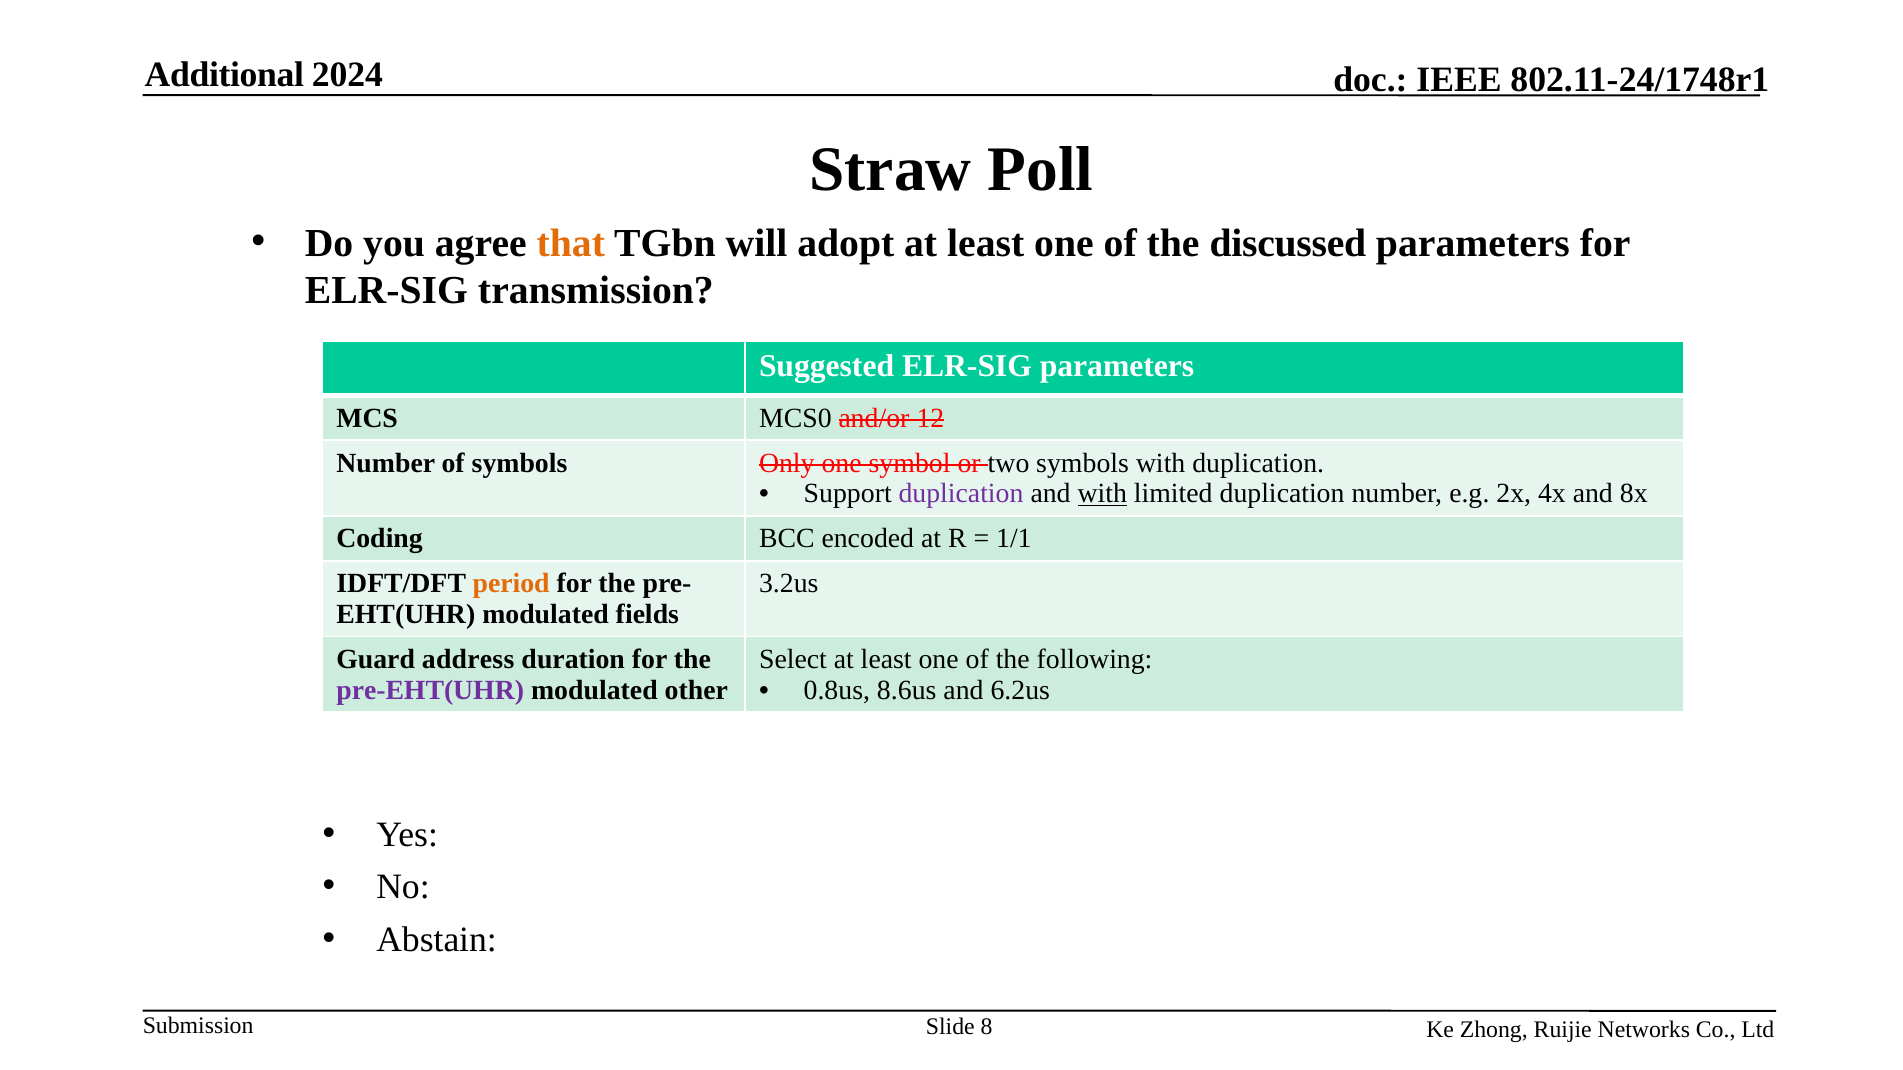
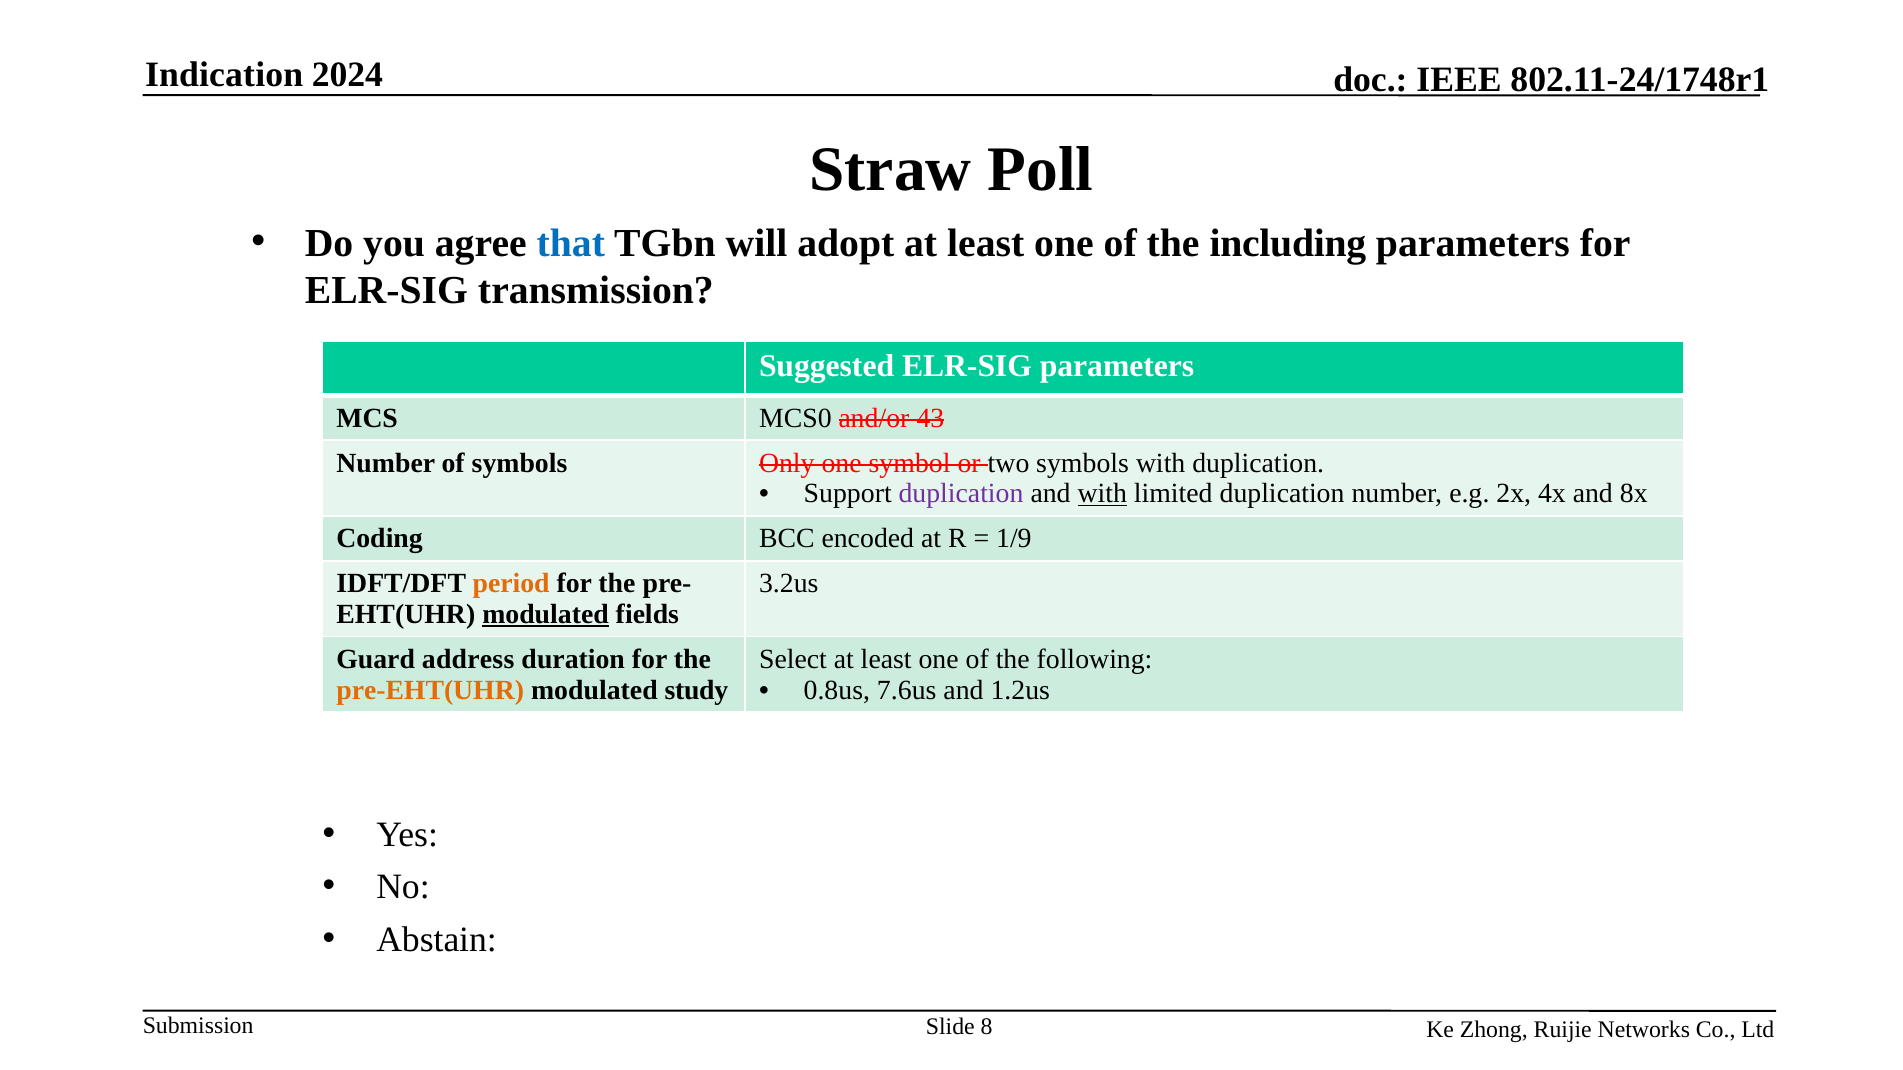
Additional: Additional -> Indication (224, 75)
that colour: orange -> blue (571, 243)
discussed: discussed -> including (1288, 243)
12: 12 -> 43 (930, 418)
1/1: 1/1 -> 1/9 (1014, 539)
modulated underline: none -> present (546, 614)
pre-EHT(UHR colour: purple -> orange (430, 690)
other: other -> study (696, 690)
8.6us: 8.6us -> 7.6us (907, 690)
6.2us: 6.2us -> 1.2us (1020, 690)
